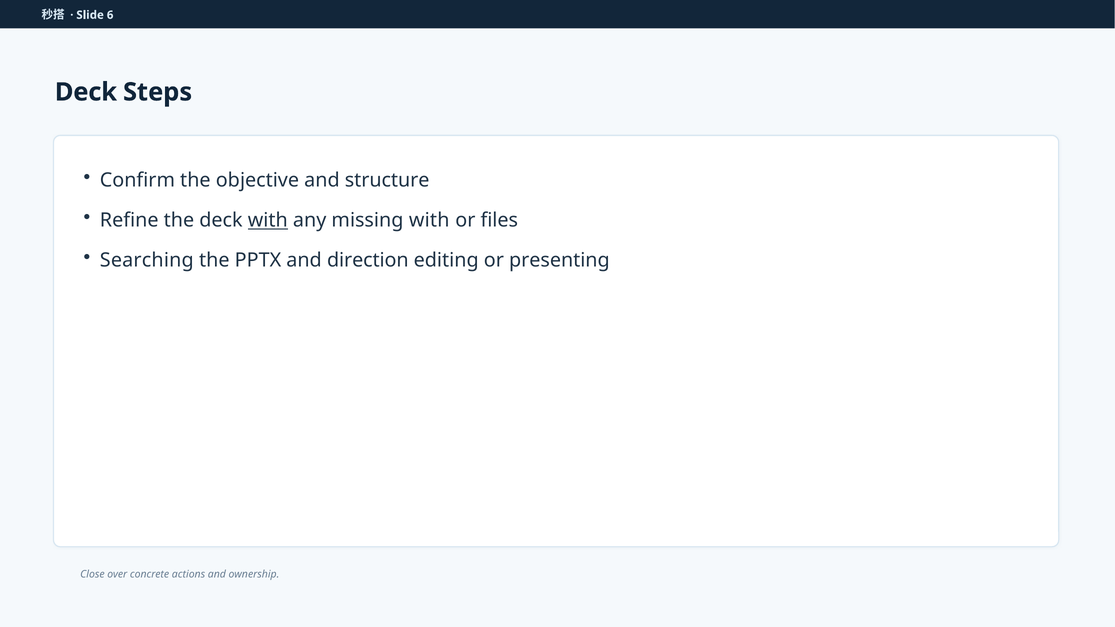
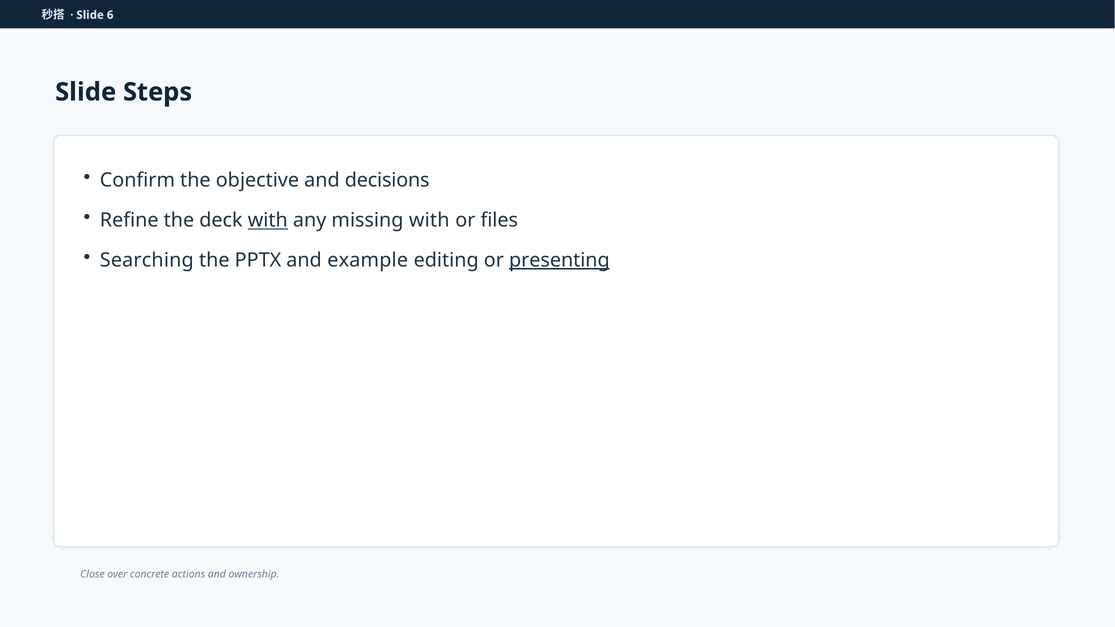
Deck: Deck -> Slide (86, 92)
structure: structure -> decisions (387, 180)
direction: direction -> example (368, 260)
presenting underline: none -> present (559, 260)
